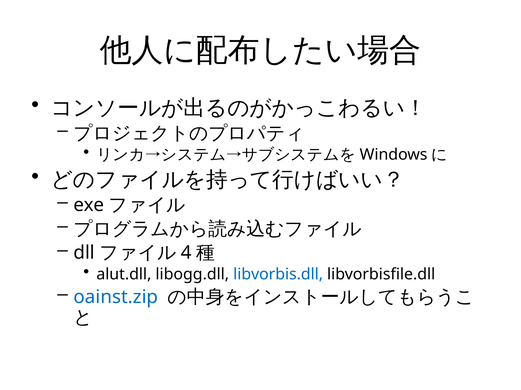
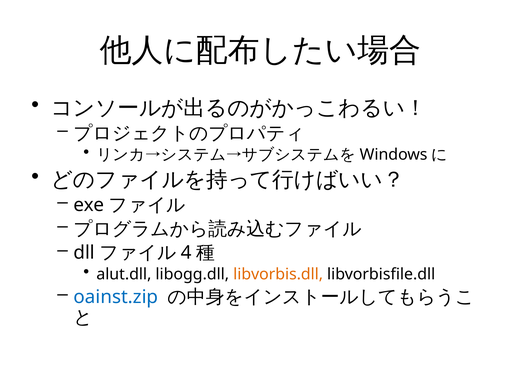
libvorbis.dll colour: blue -> orange (278, 275)
